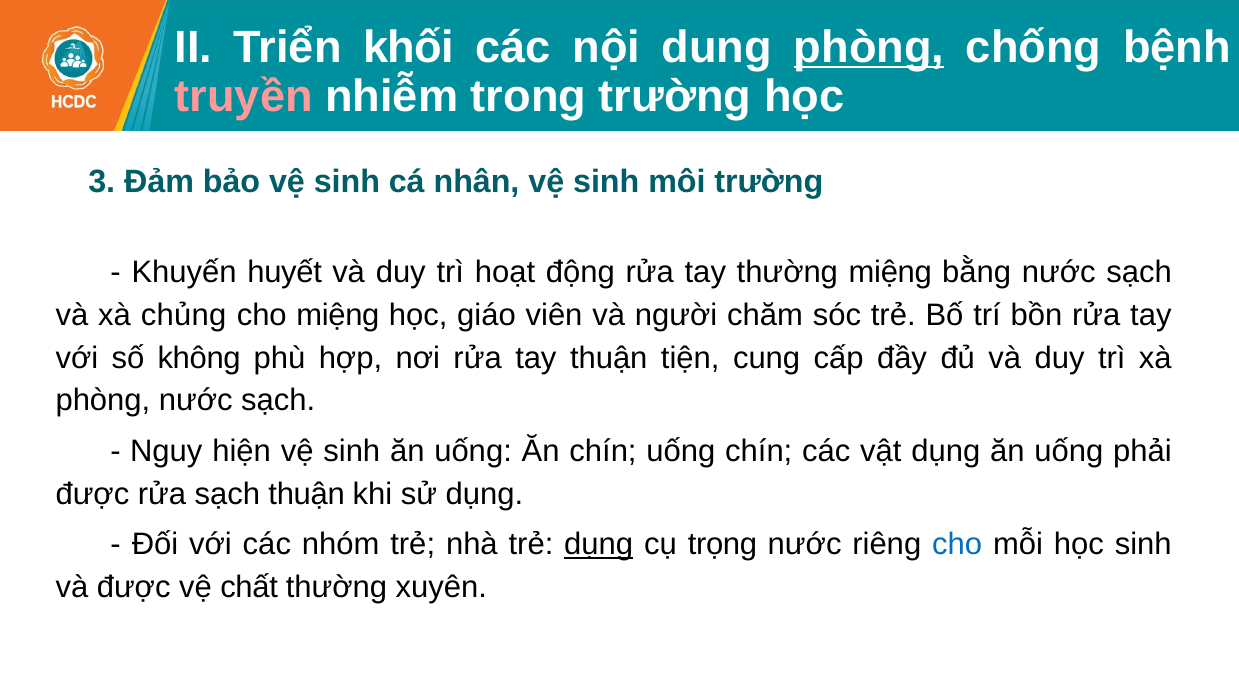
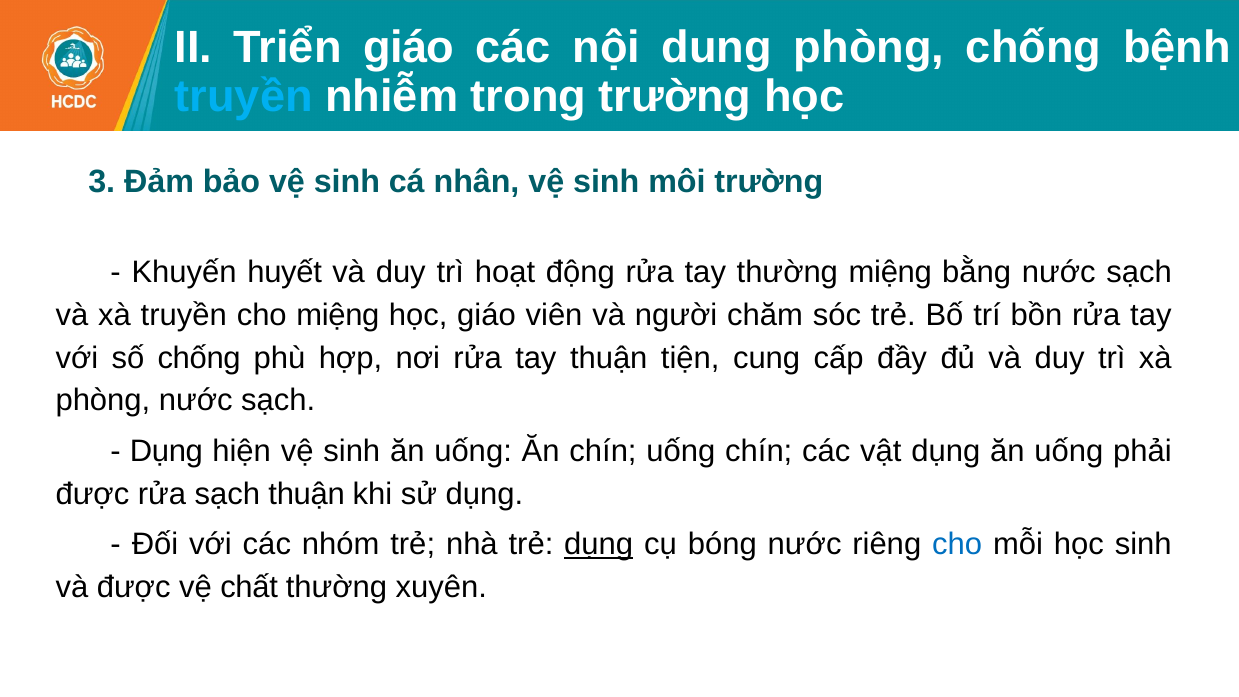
Triển khối: khối -> giáo (409, 48)
phòng underline: present -> none (869, 48)
truyền colour: pink -> light blue (244, 96)
xà chủng: chủng -> truyền (184, 315)
số không: không -> chống (199, 358)
Nguy: Nguy -> Dụng (166, 451)
trọng: trọng -> bóng (722, 544)
